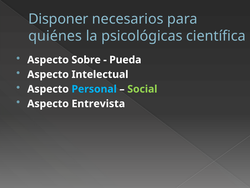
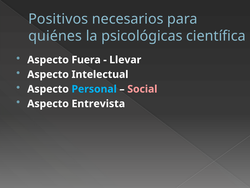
Disponer: Disponer -> Positivos (58, 19)
Sobre: Sobre -> Fuera (86, 60)
Pueda: Pueda -> Llevar (125, 60)
Social colour: light green -> pink (142, 89)
